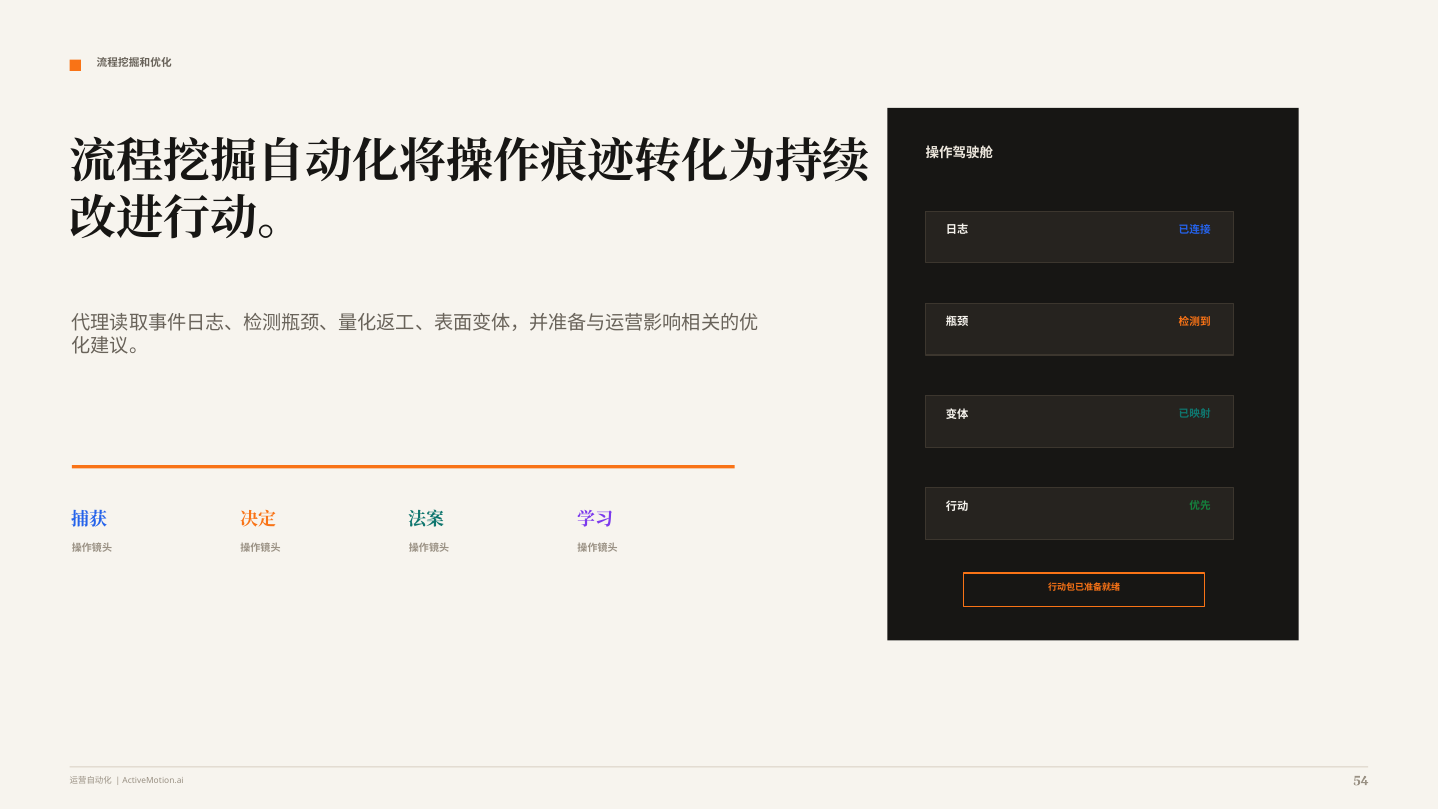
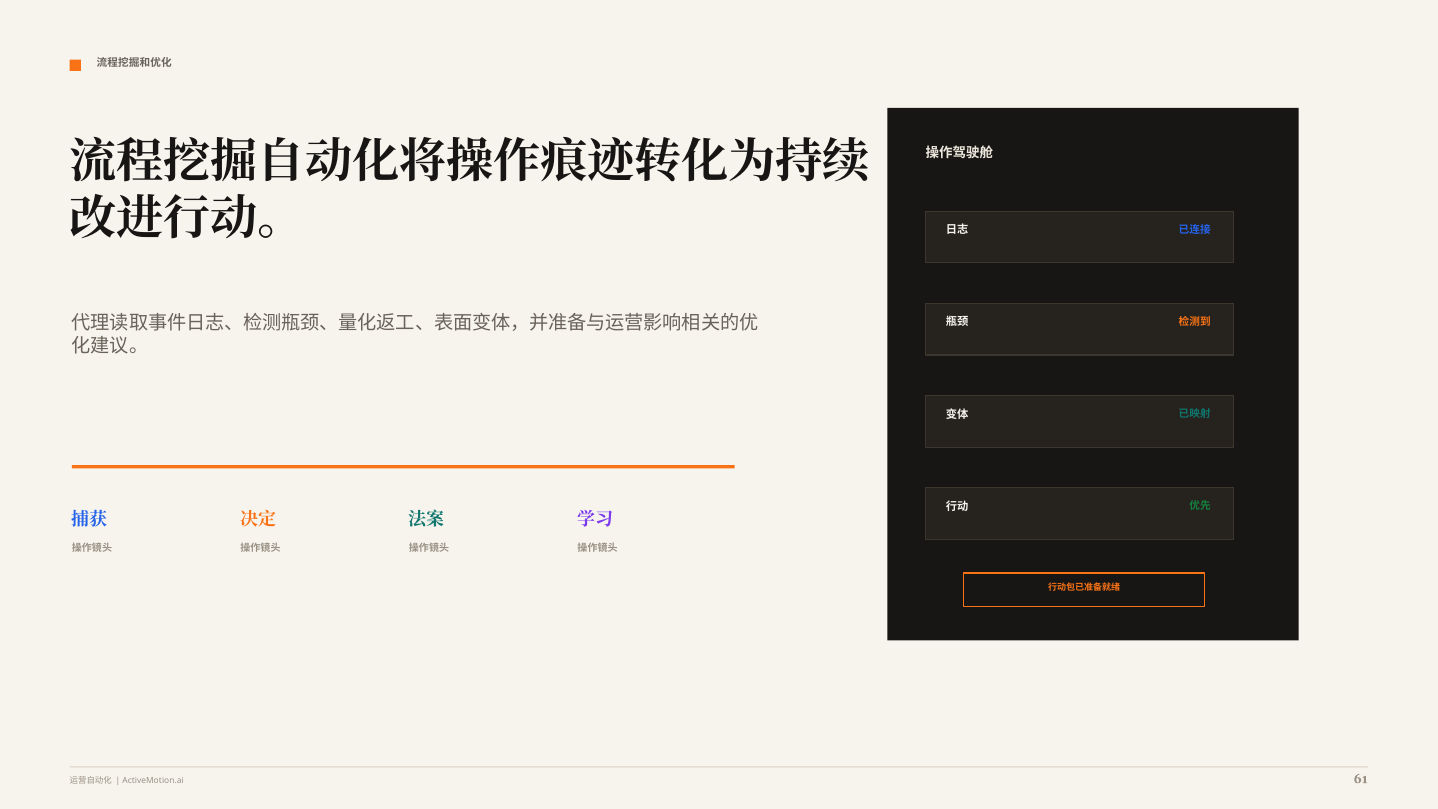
54: 54 -> 61 (1361, 779)
